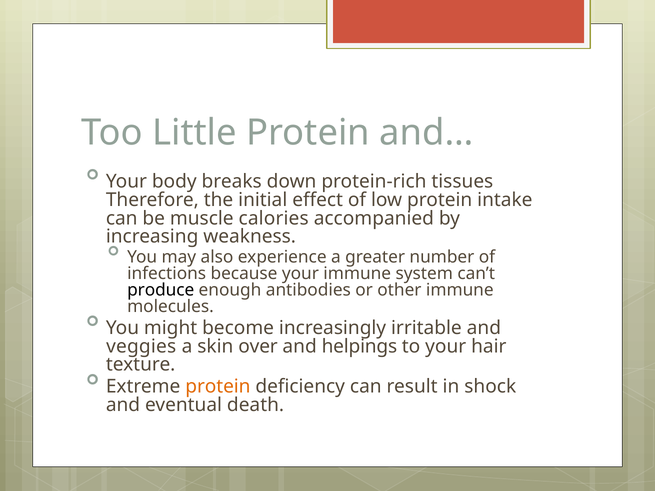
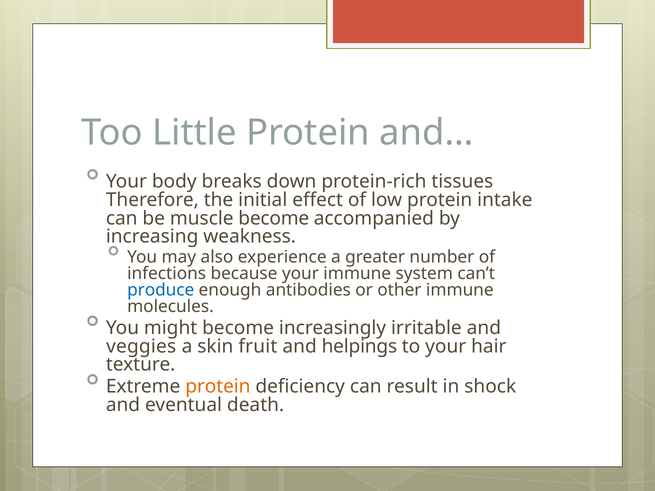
muscle calories: calories -> become (274, 218)
produce colour: black -> blue (161, 290)
over: over -> fruit (258, 346)
